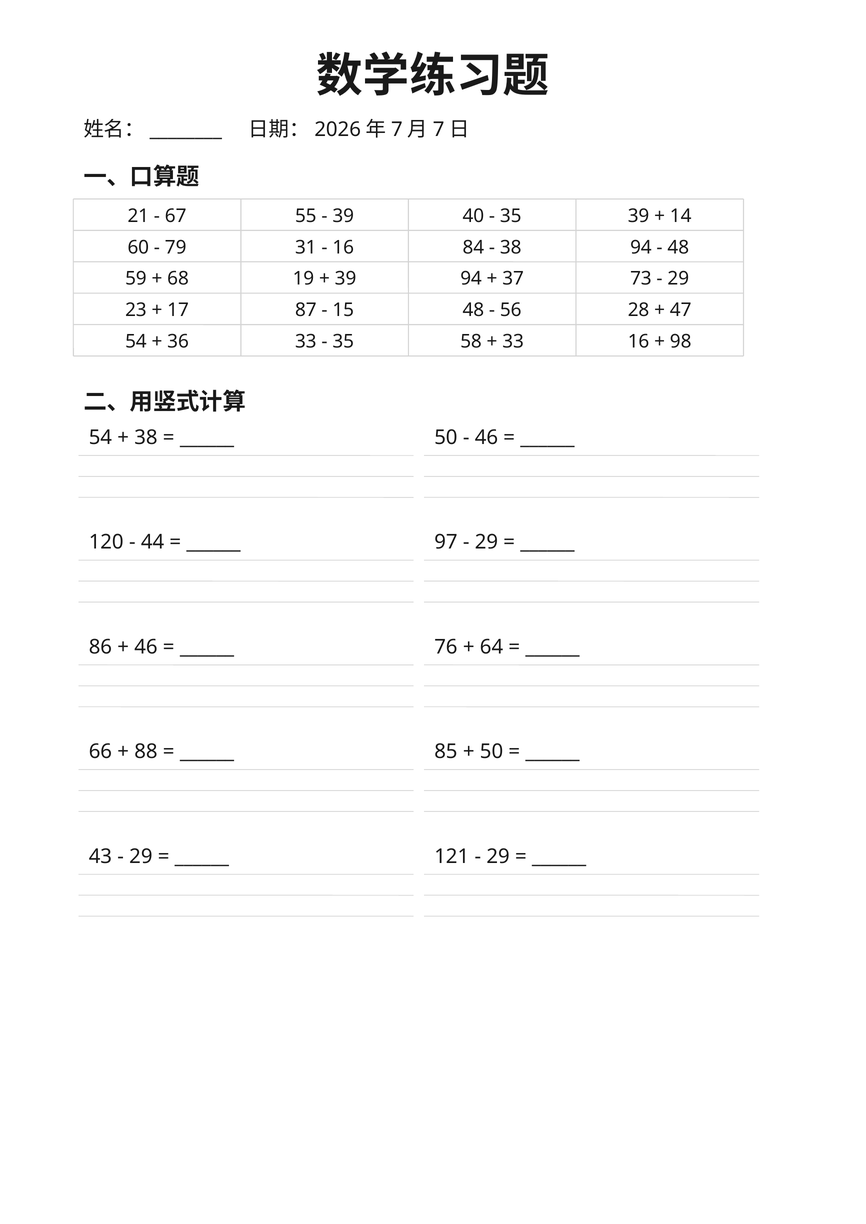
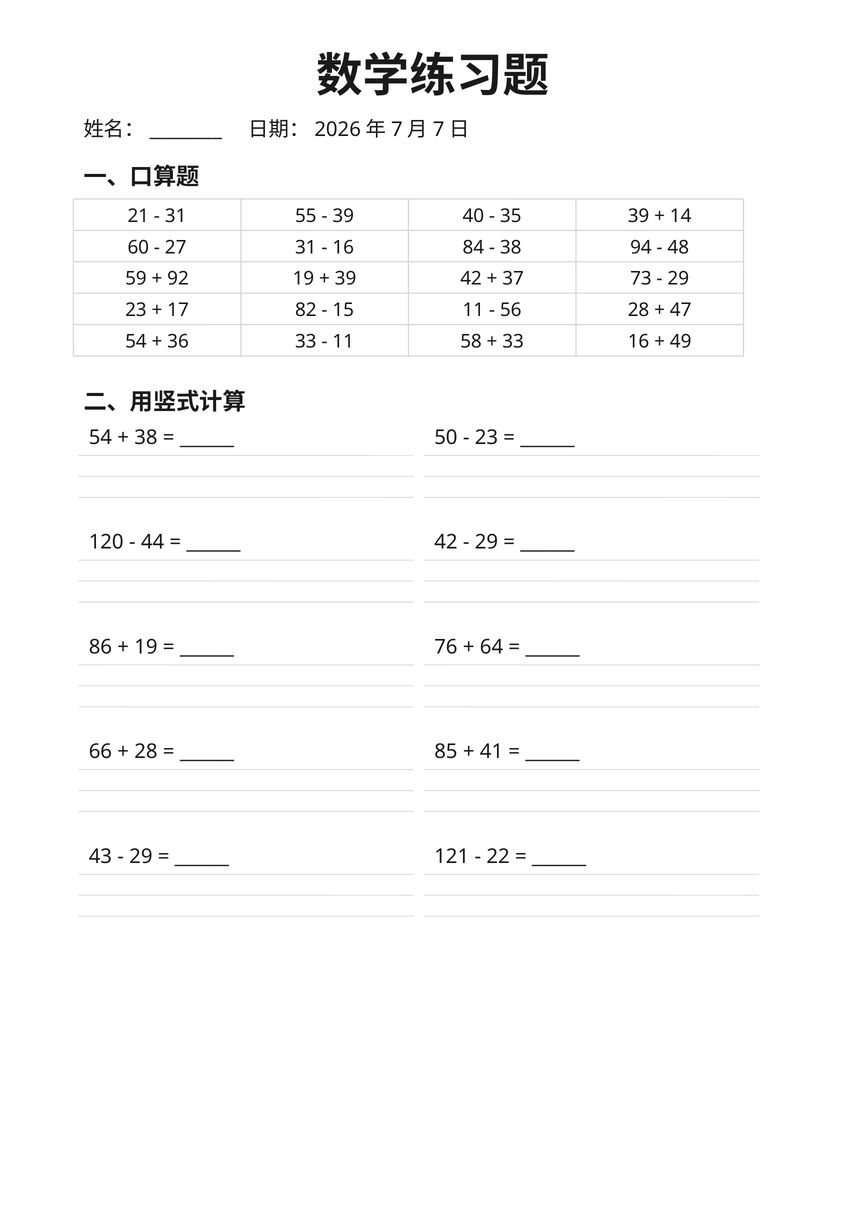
67: 67 -> 31 (176, 216)
79: 79 -> 27 (176, 247)
68: 68 -> 92 (178, 279)
39 94: 94 -> 42 (471, 279)
87: 87 -> 82 (306, 310)
15 48: 48 -> 11 (473, 310)
35: 35 -> 11 (343, 342)
98: 98 -> 49 (681, 342)
46: 46 -> 23 (486, 438)
97: 97 -> 42 (446, 542)
46: 46 -> 19 (146, 647)
88: 88 -> 28 (146, 752)
50: 50 -> 41 (492, 752)
29: 29 -> 22 (498, 856)
